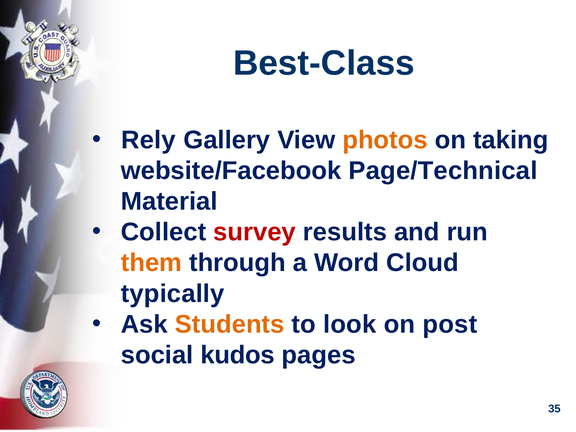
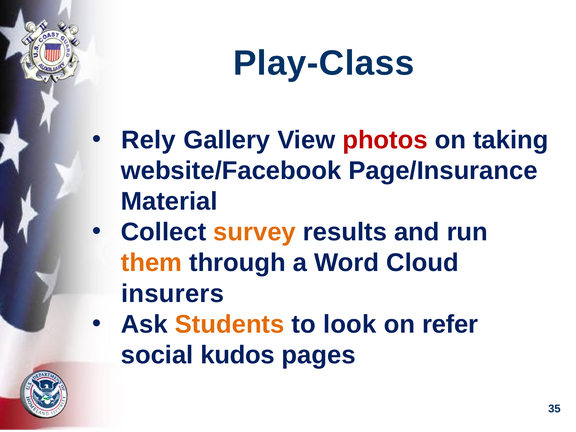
Best-Class: Best-Class -> Play-Class (324, 63)
photos colour: orange -> red (385, 140)
Page/Technical: Page/Technical -> Page/Insurance (443, 171)
survey colour: red -> orange (255, 232)
typically: typically -> insurers (173, 294)
post: post -> refer (450, 324)
